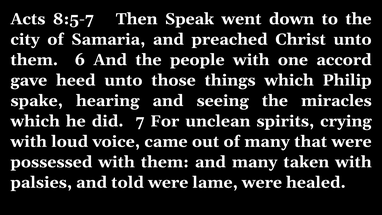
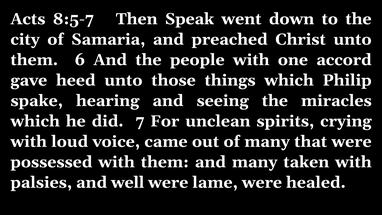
told: told -> well (128, 182)
